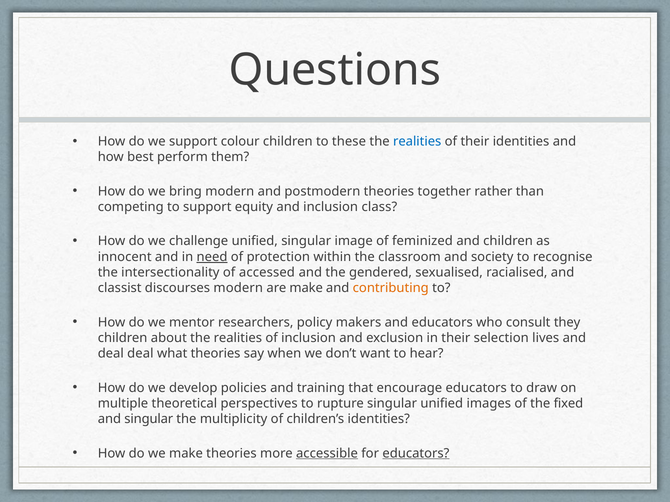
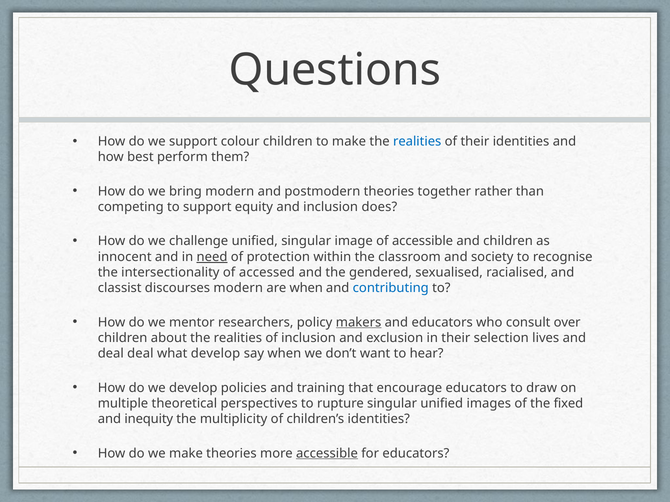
to these: these -> make (349, 142)
class: class -> does (379, 207)
of feminized: feminized -> accessible (423, 241)
are make: make -> when (306, 288)
contributing colour: orange -> blue (391, 288)
makers underline: none -> present (359, 323)
they: they -> over (567, 323)
what theories: theories -> develop (215, 354)
and singular: singular -> inequity (149, 419)
educators underline: present -> none (416, 454)
